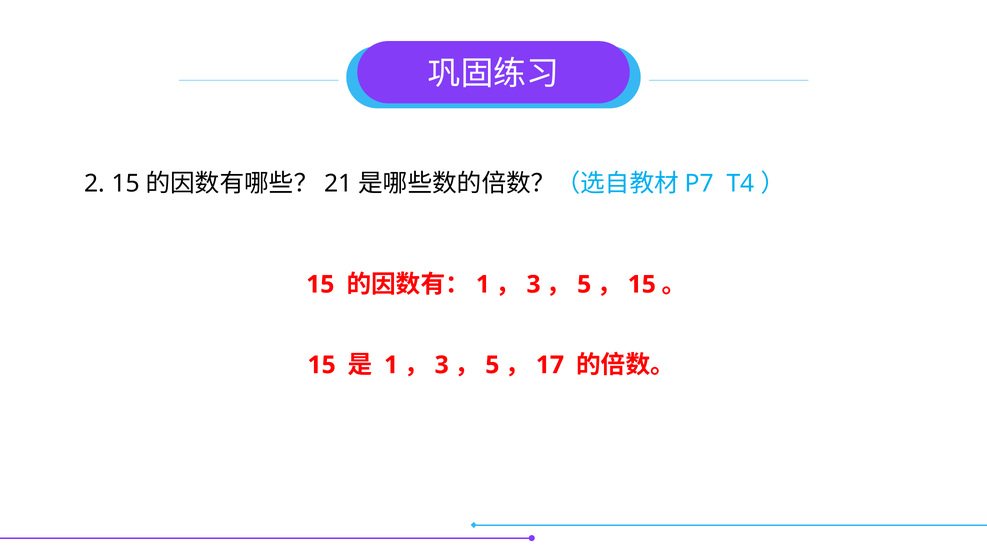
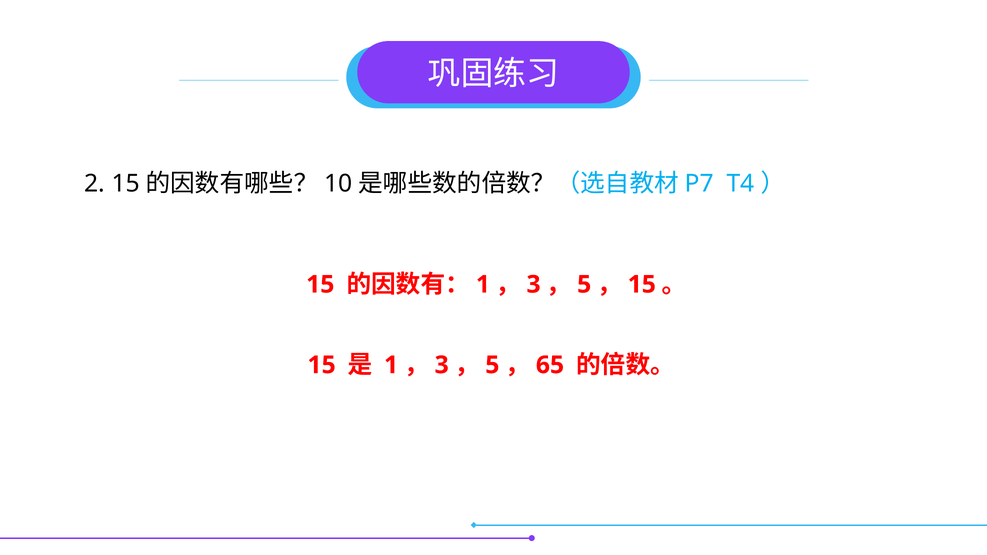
21: 21 -> 10 (338, 184)
17: 17 -> 65 (550, 365)
